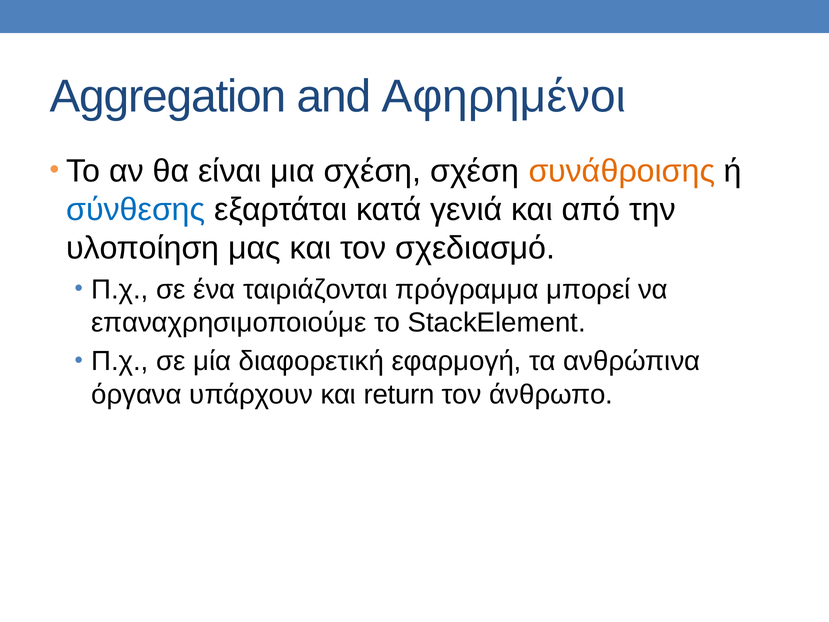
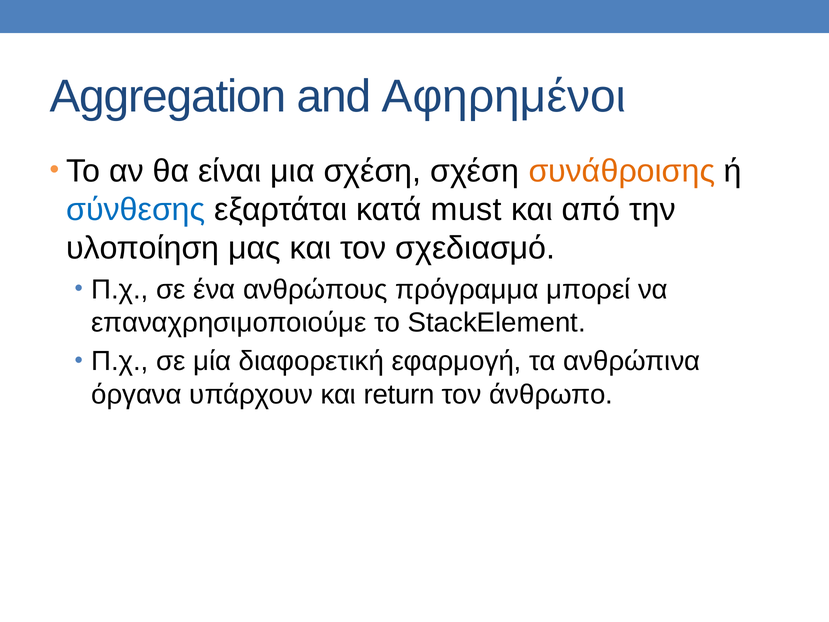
γενιά: γενιά -> must (466, 210)
ταιριάζονται: ταιριάζονται -> ανθρώπους (315, 289)
